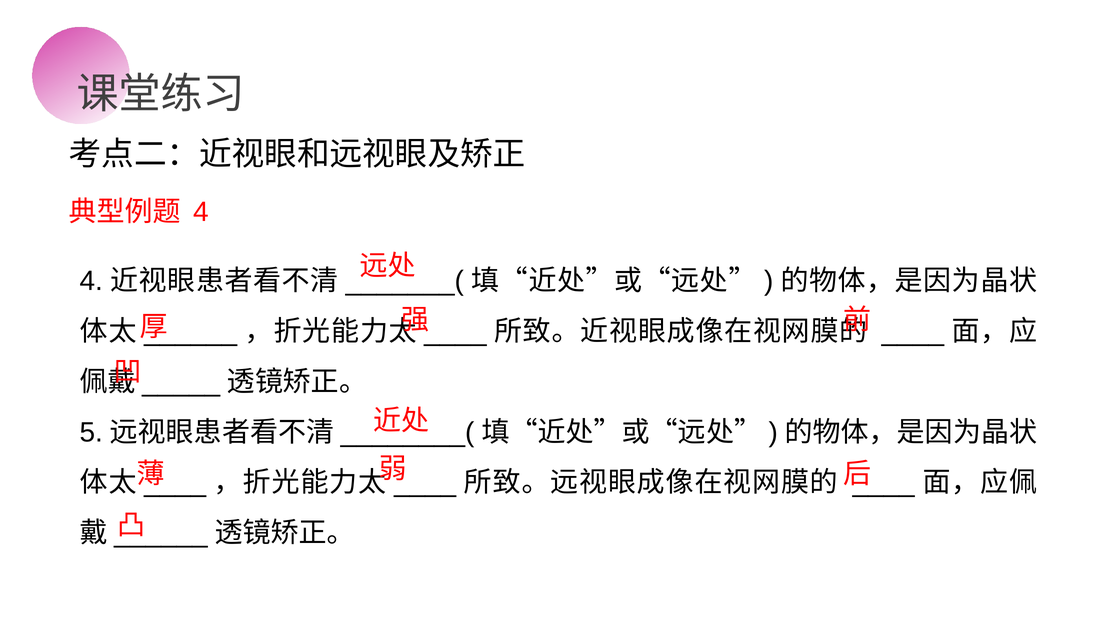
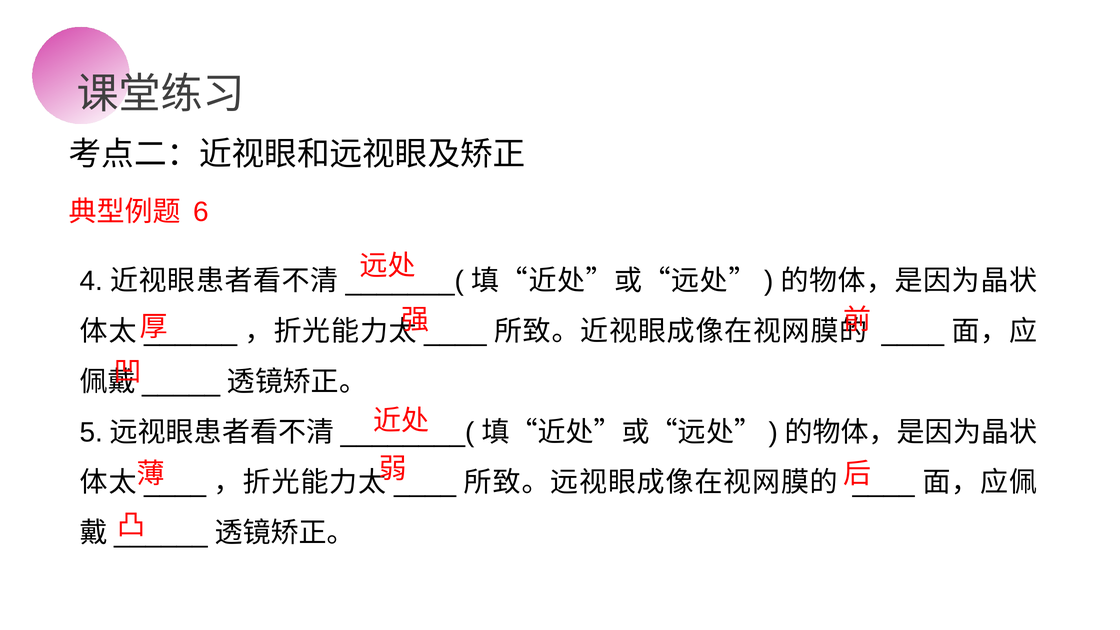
4: 4 -> 6 (201, 212)
